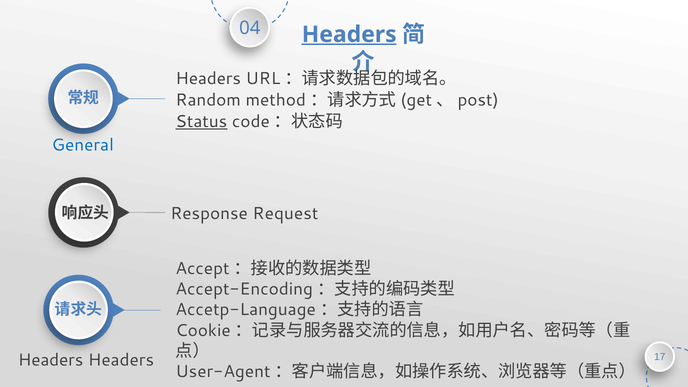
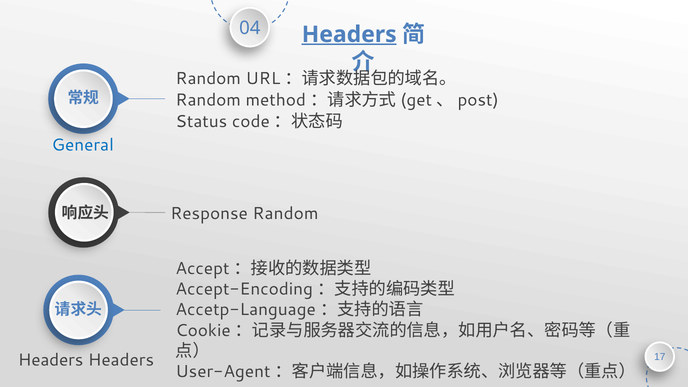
Headers: Headers -> Random (208, 78)
Status underline: present -> none (201, 121)
Response Request: Request -> Random (285, 214)
